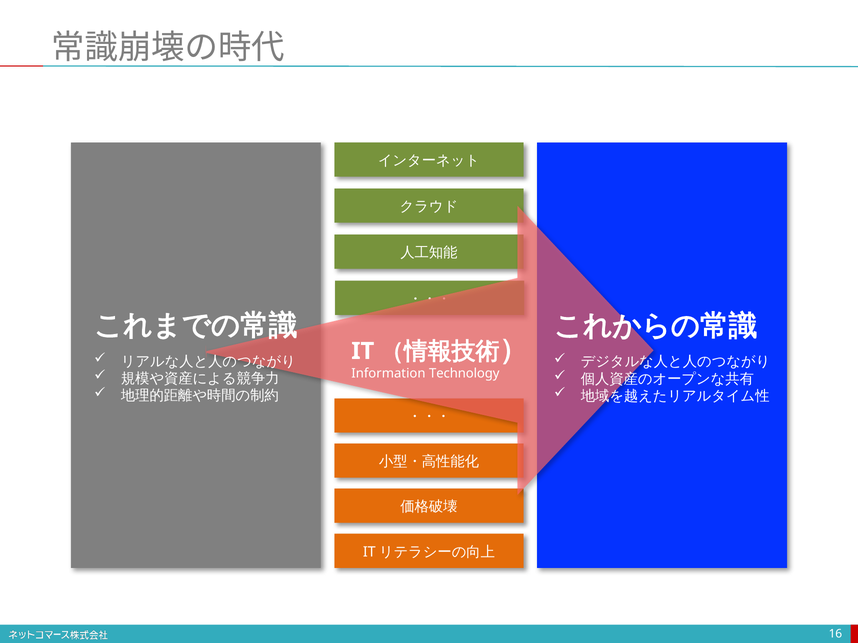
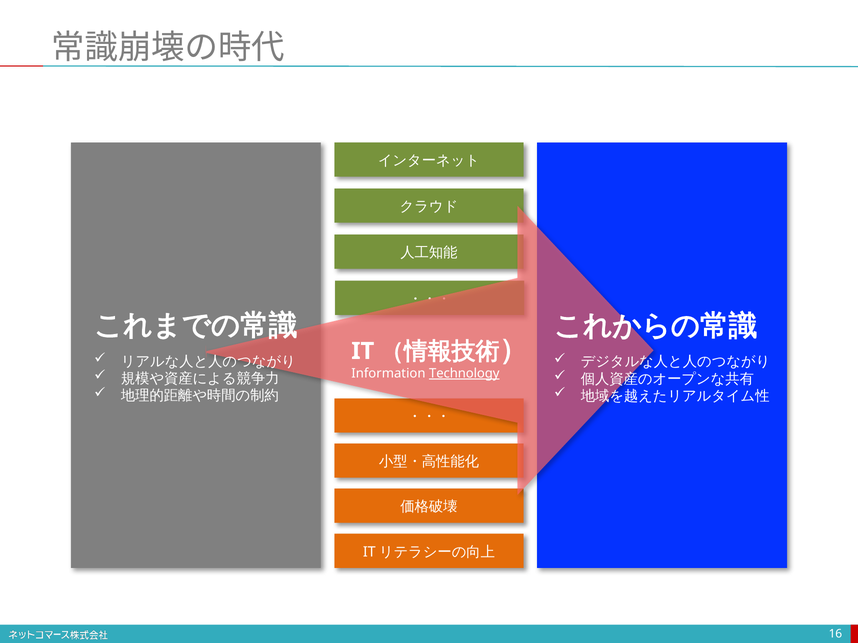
Technology underline: none -> present (464, 374)
